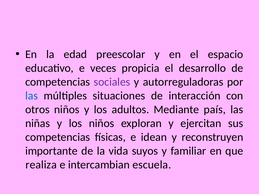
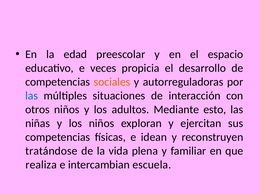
sociales colour: purple -> orange (112, 82)
país: país -> esto (215, 110)
importante: importante -> tratándose (51, 151)
suyos: suyos -> plena (145, 151)
